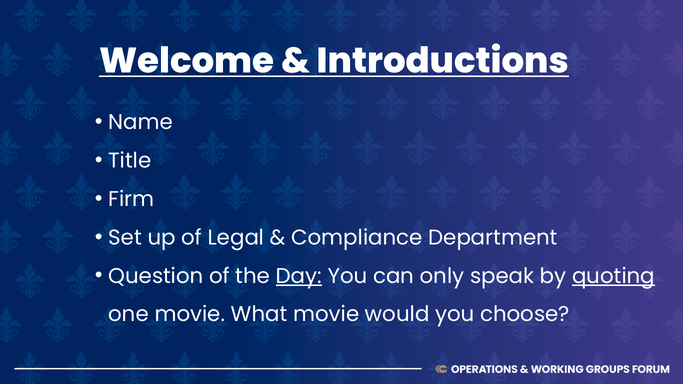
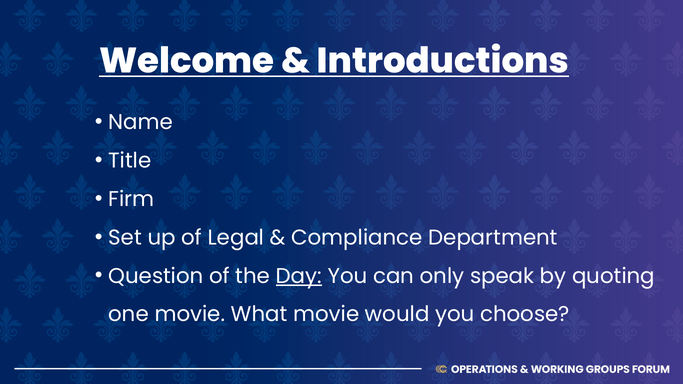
quoting underline: present -> none (613, 276)
